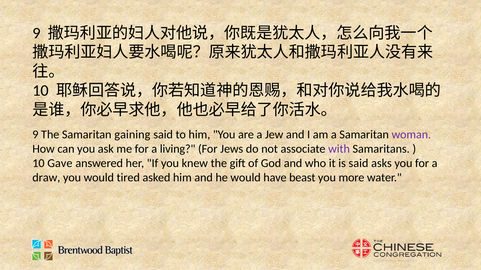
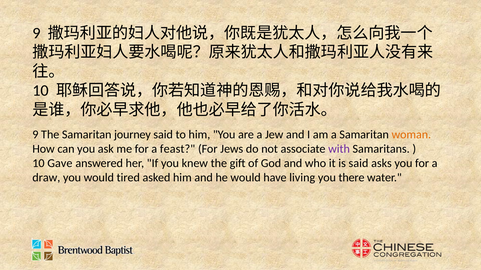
gaining: gaining -> journey (132, 135)
woman colour: purple -> orange (411, 135)
living: living -> feast (178, 149)
beast: beast -> living (302, 178)
more: more -> there (352, 178)
